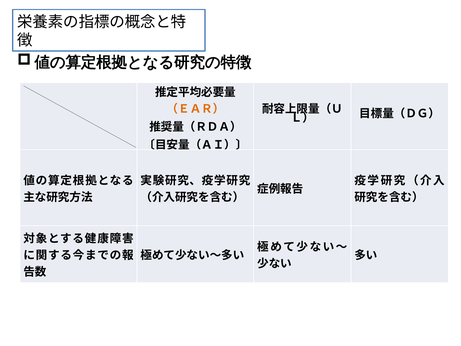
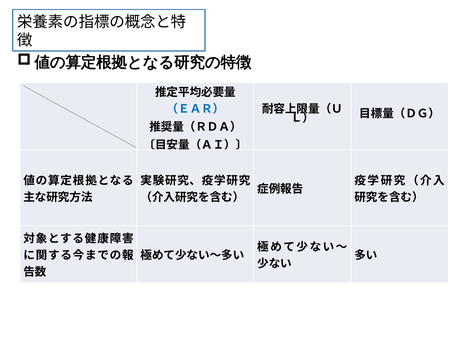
（ＥＡＲ） colour: orange -> blue (195, 109)
